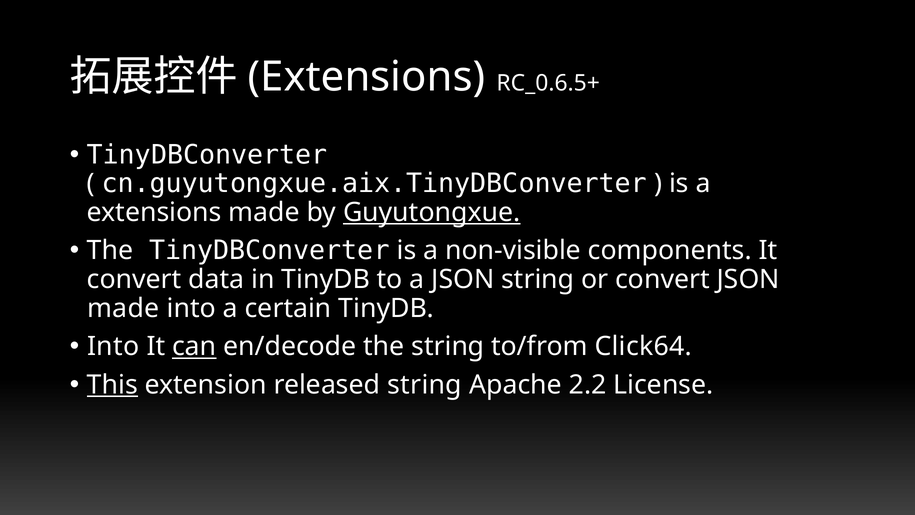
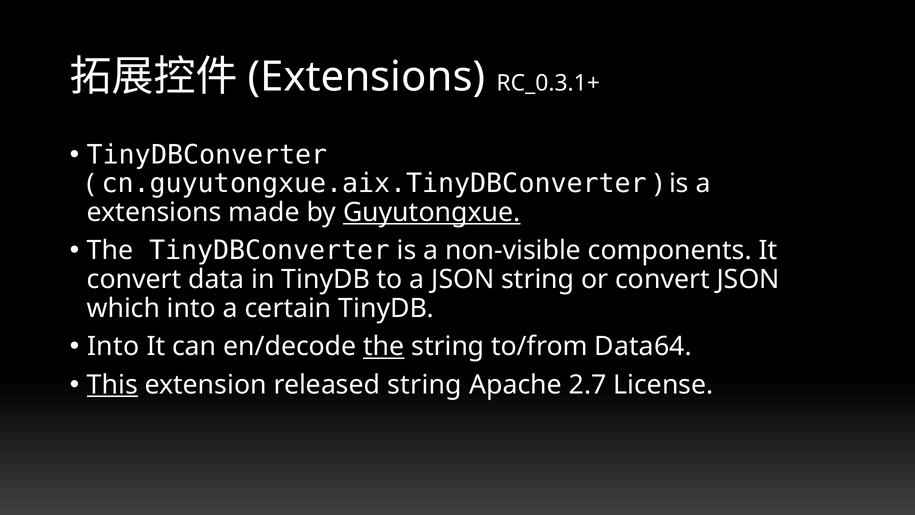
RC_0.6.5+: RC_0.6.5+ -> RC_0.3.1+ (548, 83)
made: made -> which (124, 308)
can underline: present -> none (194, 346)
the underline: none -> present (384, 346)
Click64: Click64 -> Data64 (643, 346)
2.2: 2.2 -> 2.7 (588, 385)
